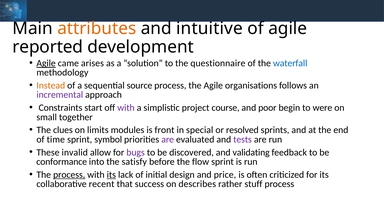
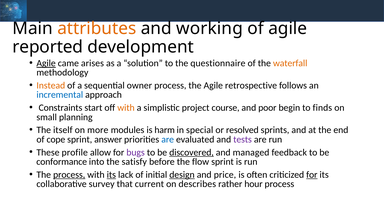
intuitive: intuitive -> working (209, 28)
waterfall colour: blue -> orange (290, 63)
source: source -> owner (139, 85)
organisations: organisations -> retrospective (251, 85)
incremental colour: purple -> blue (60, 95)
with colour: purple -> orange (126, 108)
were: were -> finds (322, 108)
together: together -> planning (76, 117)
clues: clues -> itself (63, 130)
limits: limits -> more (98, 130)
front: front -> harm (165, 130)
time: time -> cope (56, 139)
symbol: symbol -> answer (108, 139)
are colour: purple -> blue (168, 139)
invalid: invalid -> profile (75, 152)
discovered underline: none -> present (191, 152)
validating: validating -> managed (251, 152)
design underline: none -> present (182, 175)
for underline: none -> present (312, 175)
recent: recent -> survey (102, 184)
success: success -> current (149, 184)
stuff: stuff -> hour (254, 184)
